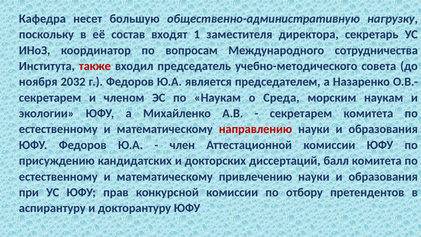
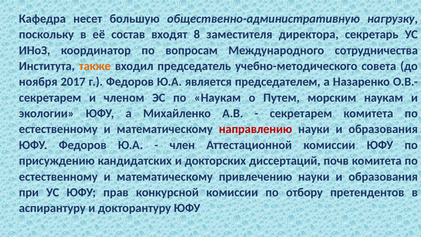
1: 1 -> 8 (197, 34)
также colour: red -> orange (95, 66)
2032: 2032 -> 2017 (73, 82)
Среда: Среда -> Путем (281, 98)
балл: балл -> почв (336, 161)
